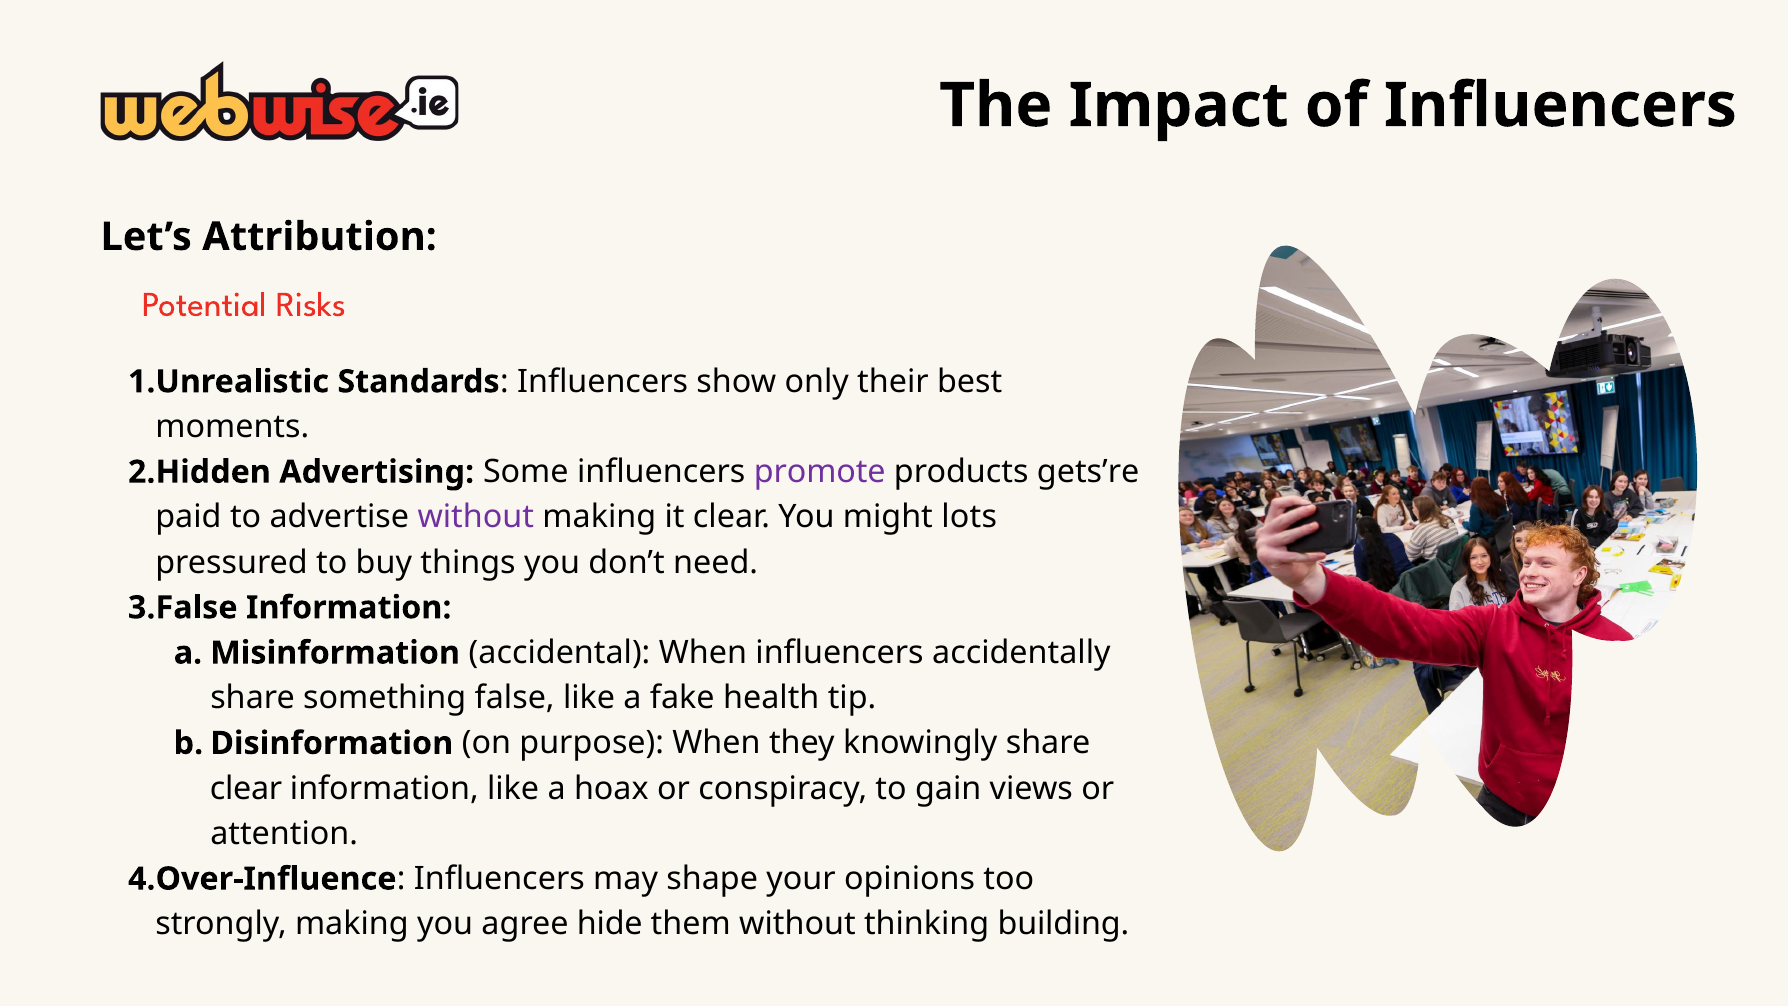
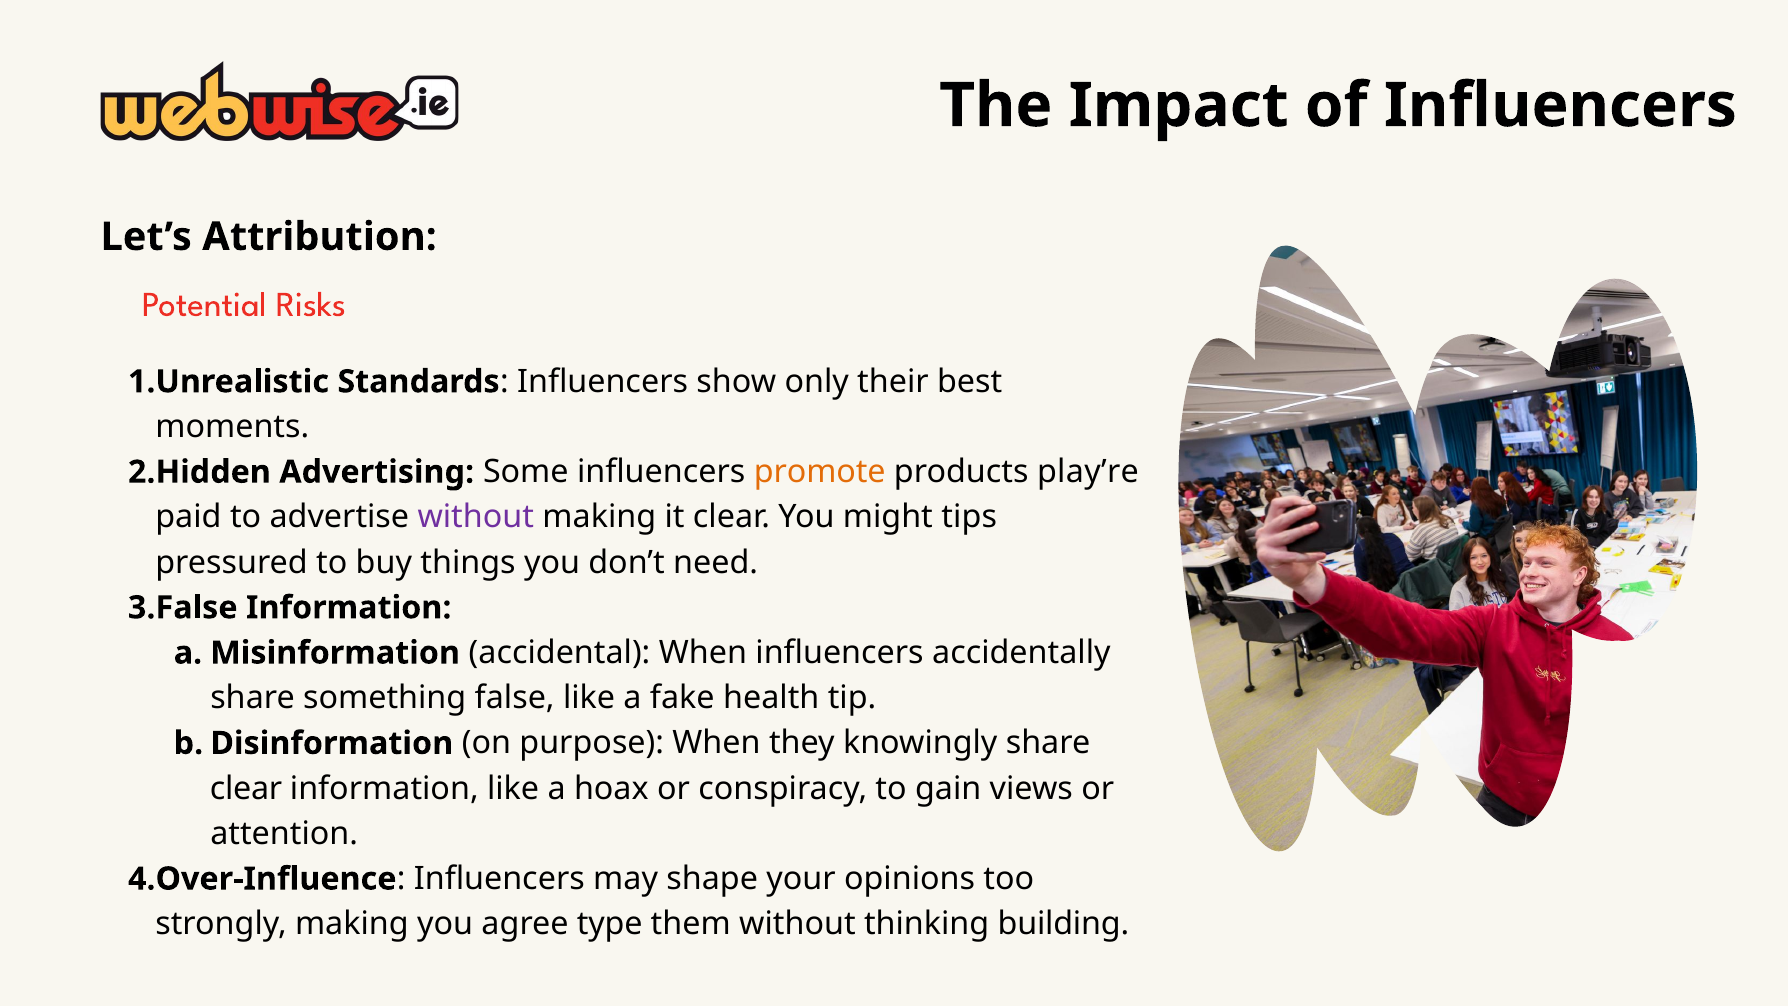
promote colour: purple -> orange (820, 472)
gets’re: gets’re -> play’re (1088, 472)
lots: lots -> tips (969, 517)
hide: hide -> type (610, 924)
